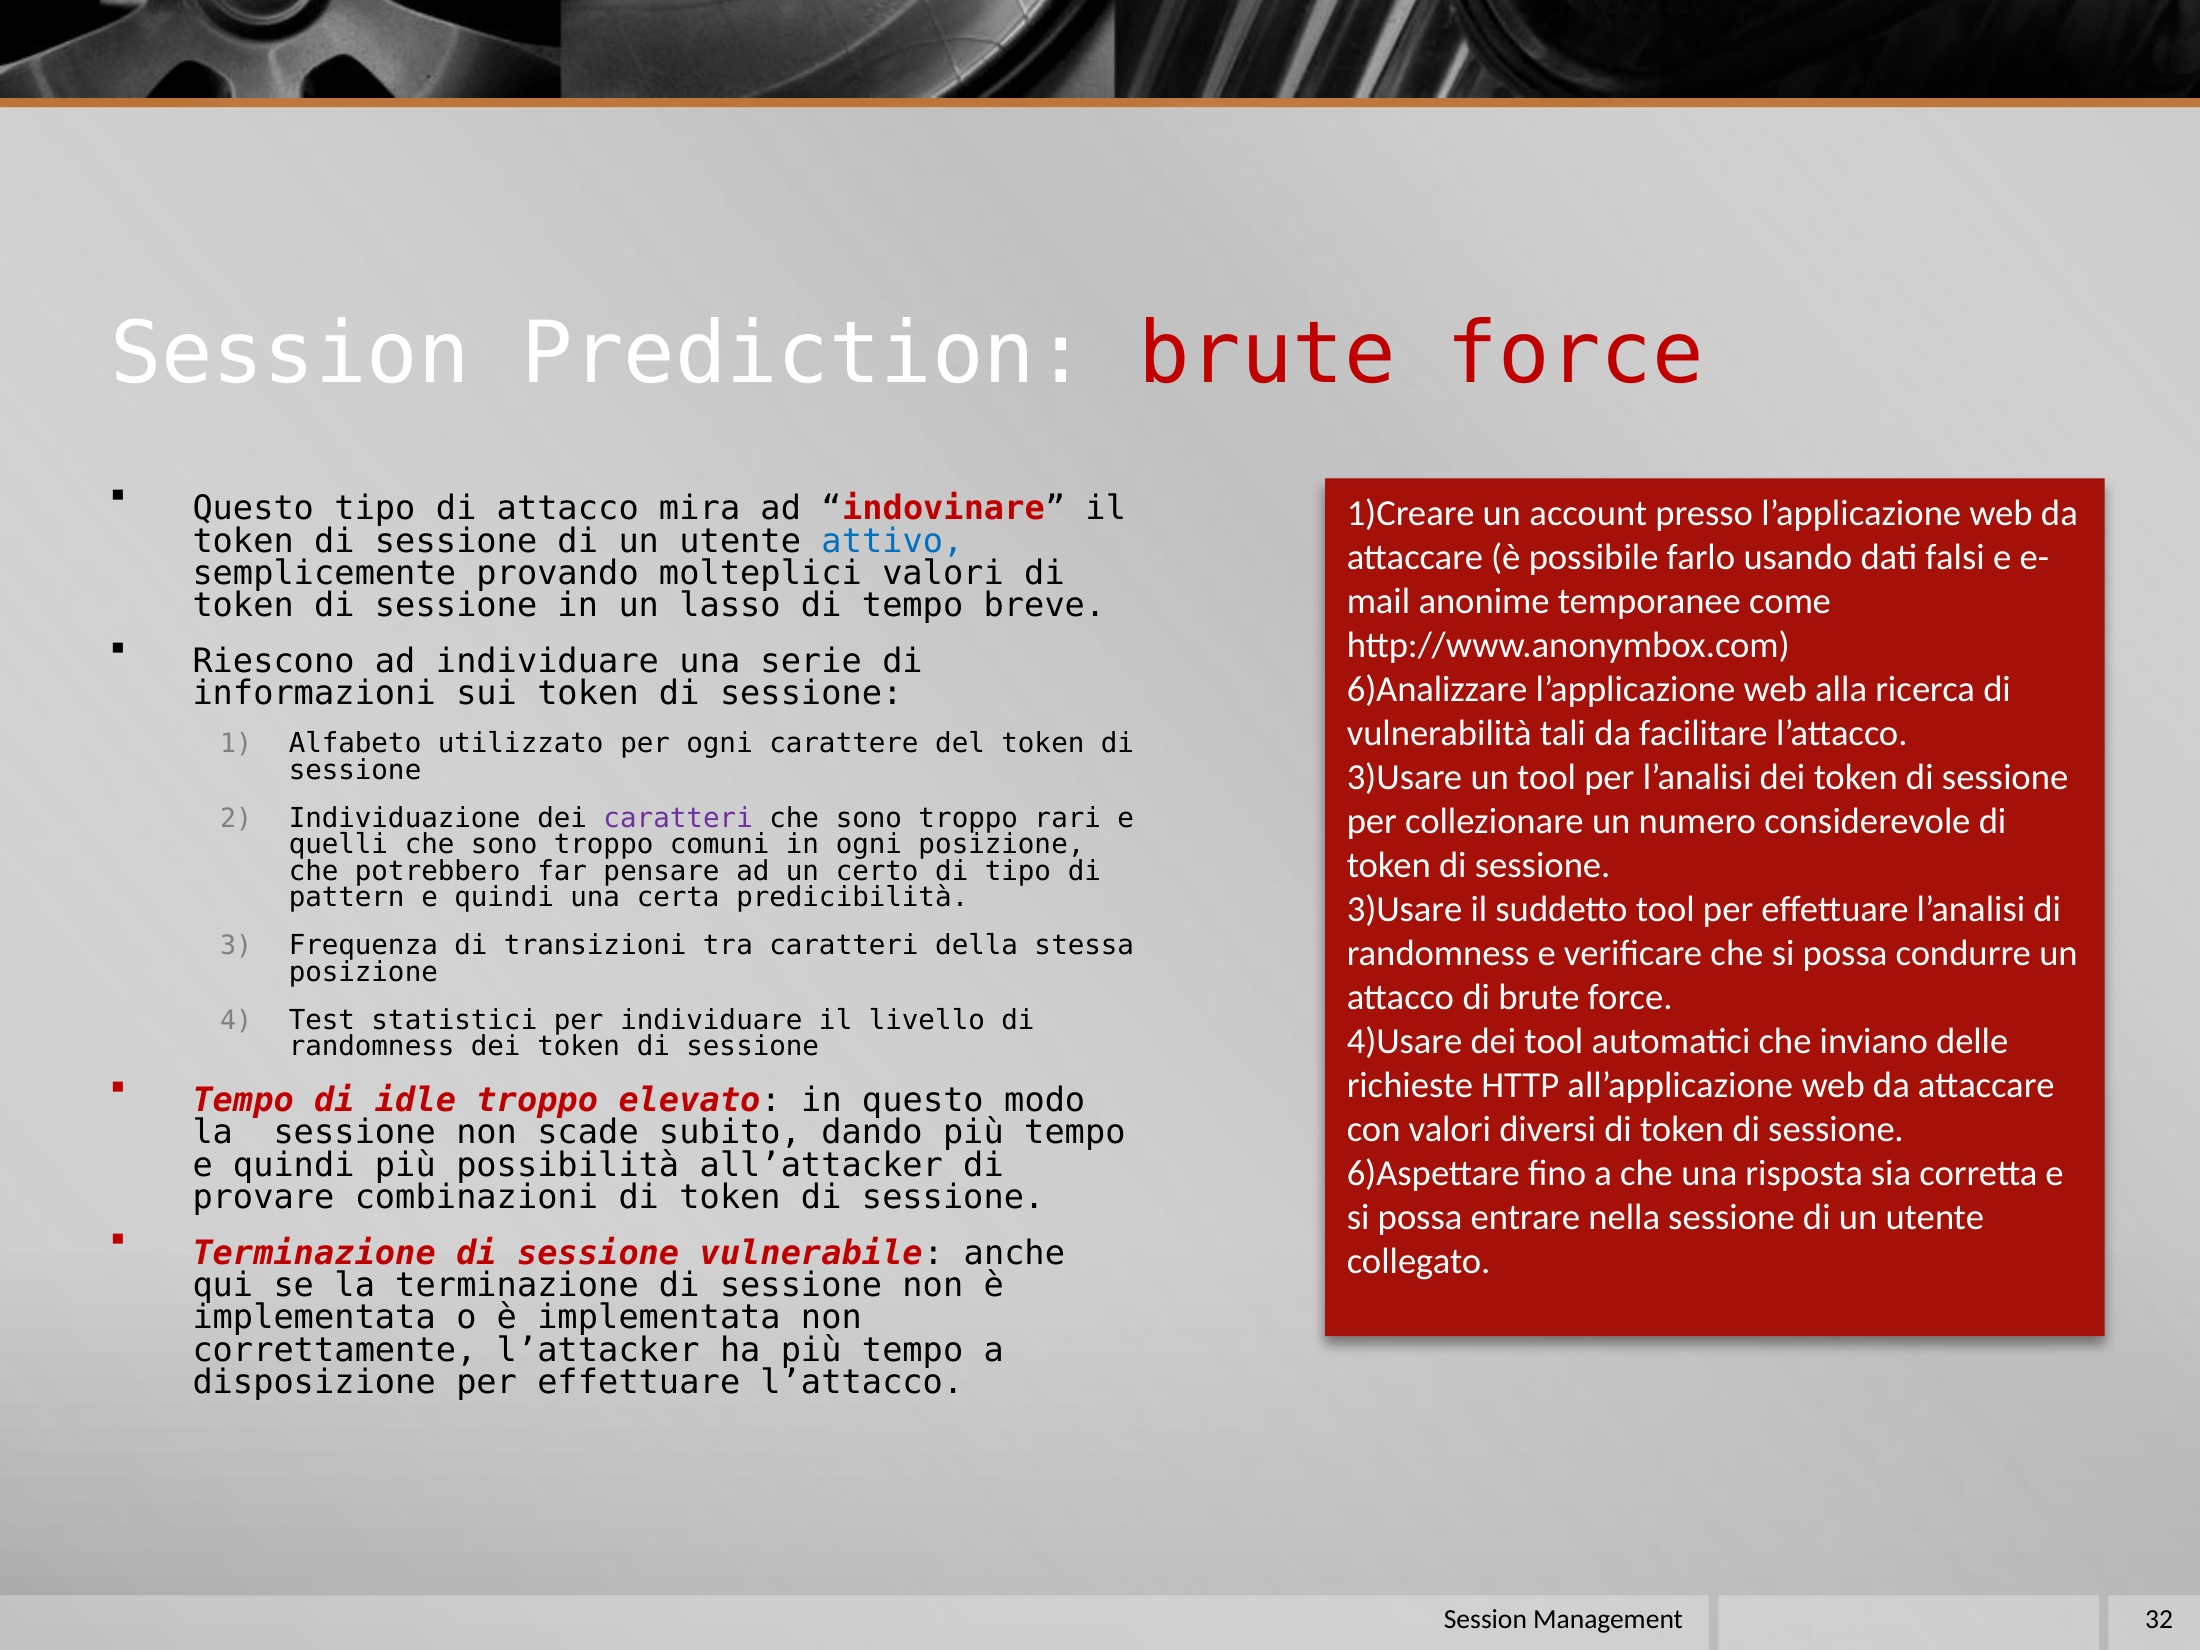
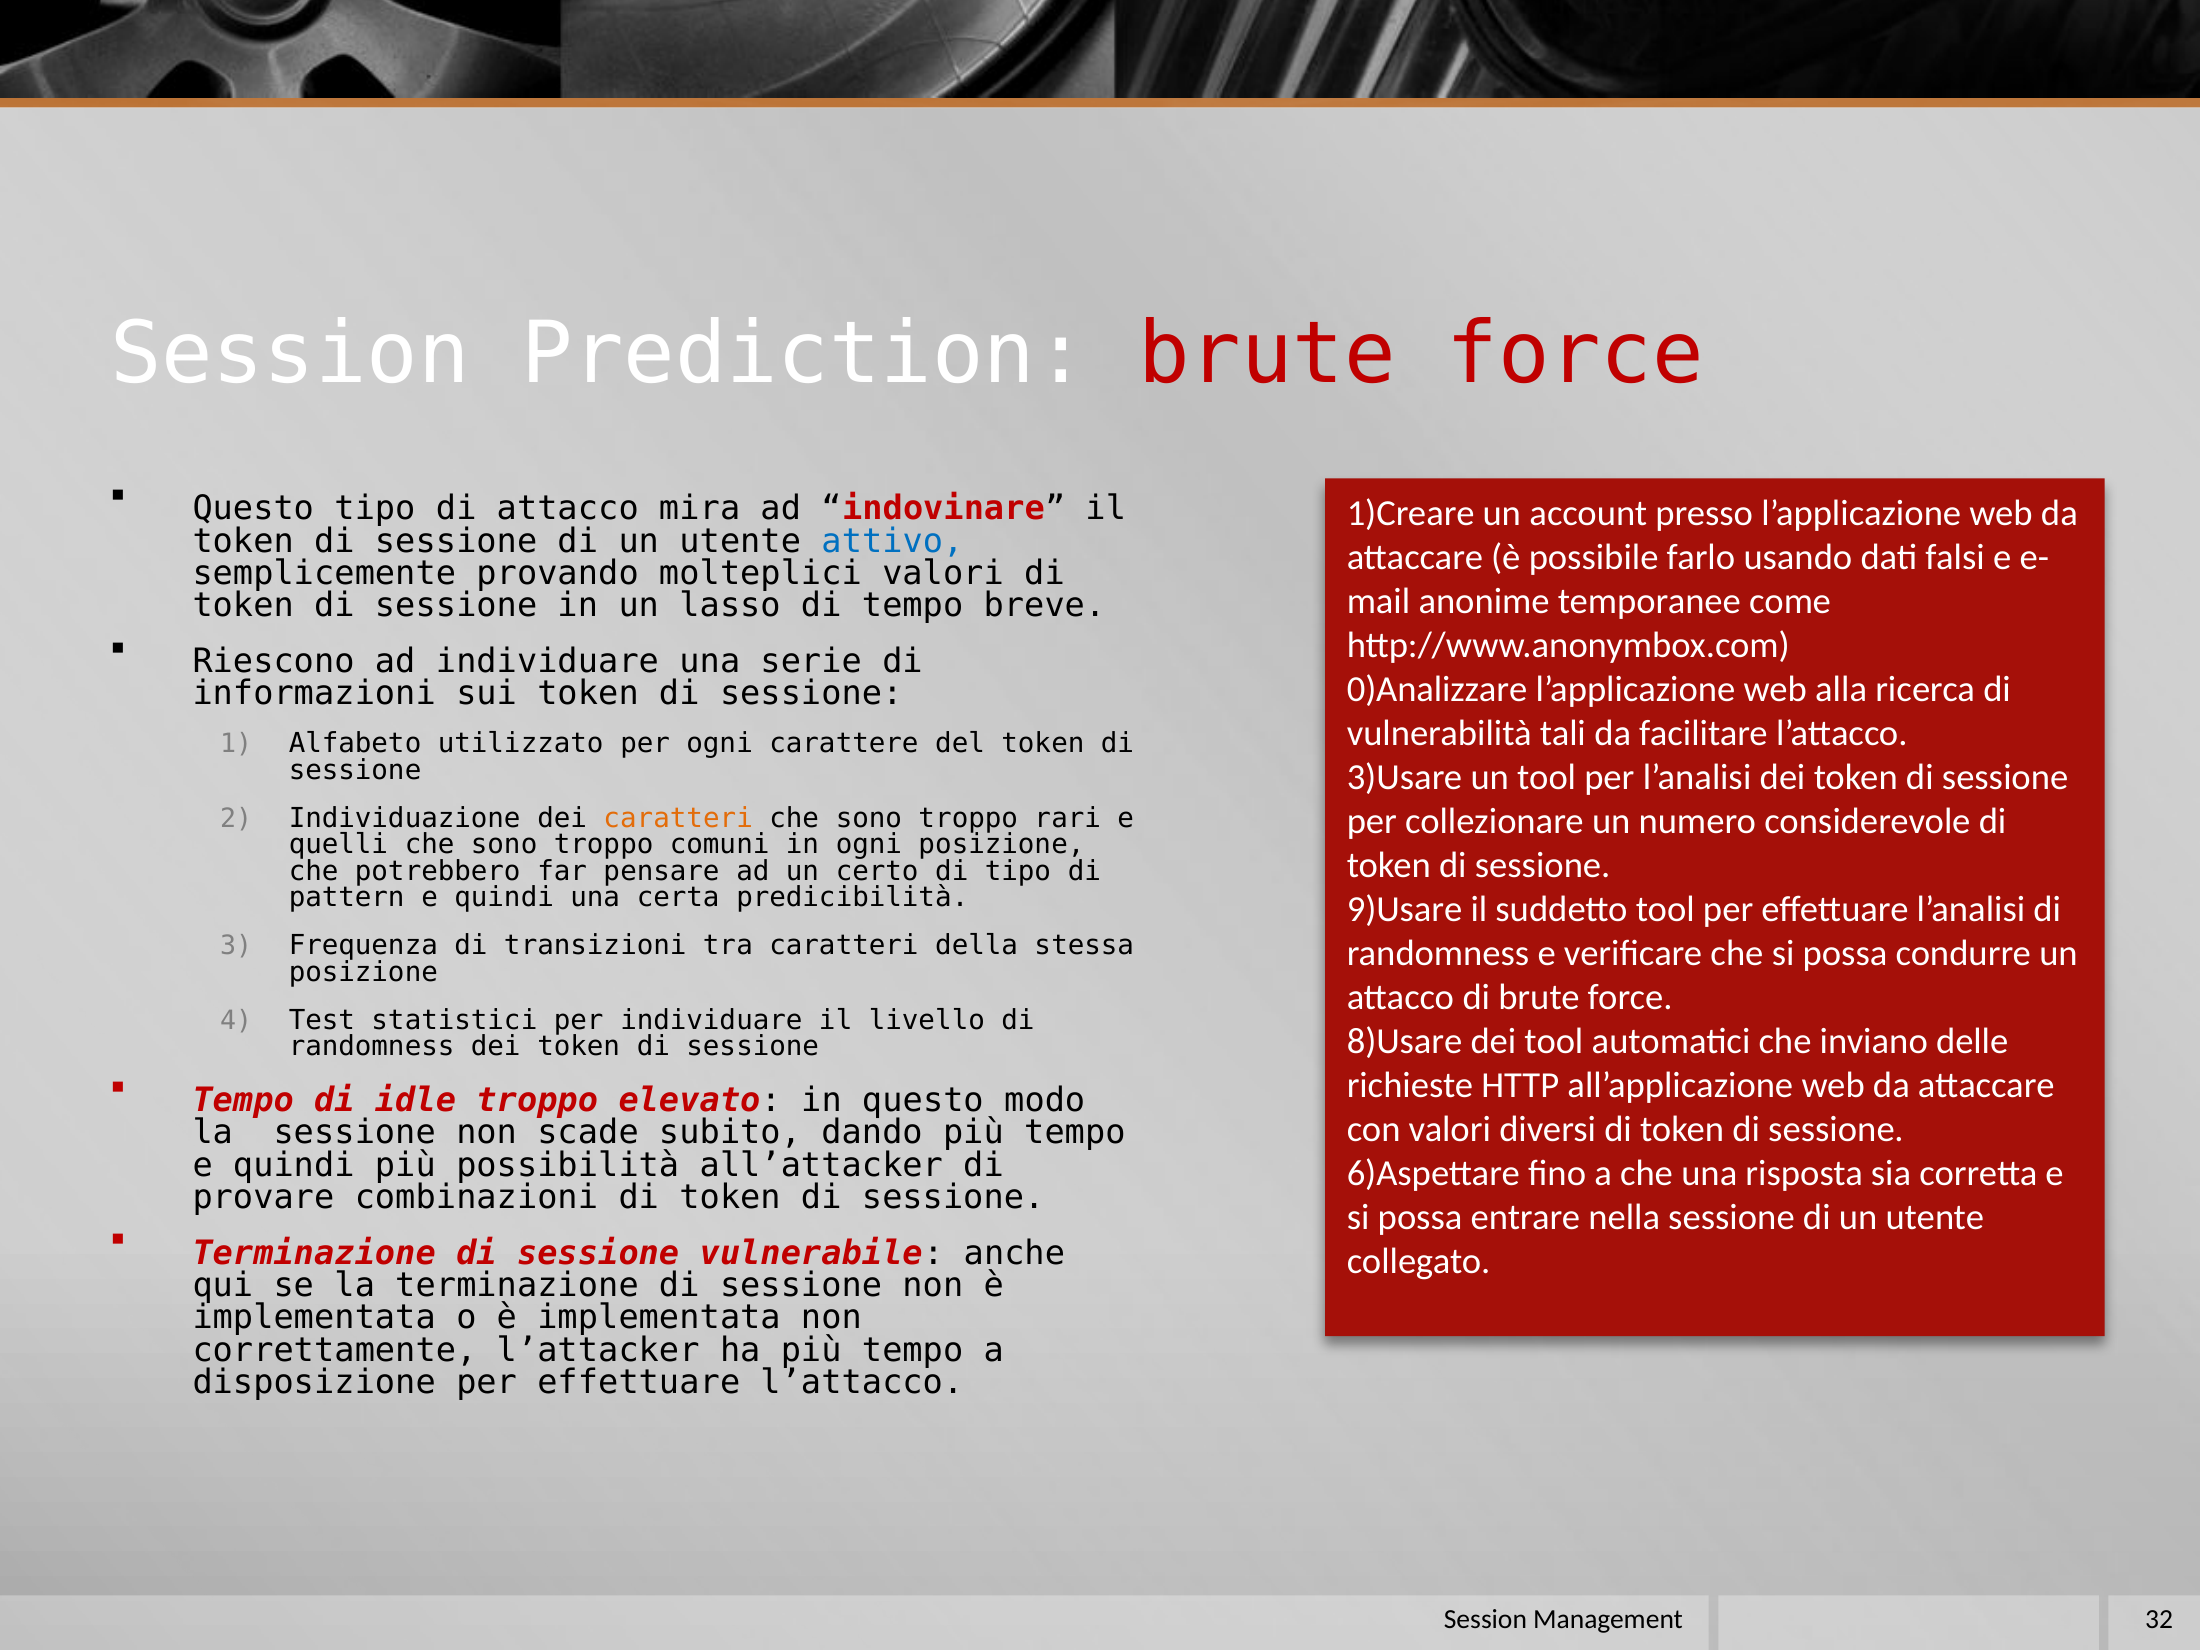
6)Analizzare: 6)Analizzare -> 0)Analizzare (1437, 690)
caratteri colour: purple -> orange (678, 818)
3)Usare: 3)Usare -> 9)Usare (1405, 910)
4)Usare: 4)Usare -> 8)Usare (1405, 1042)
